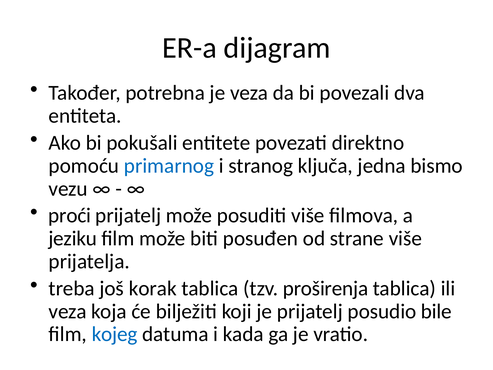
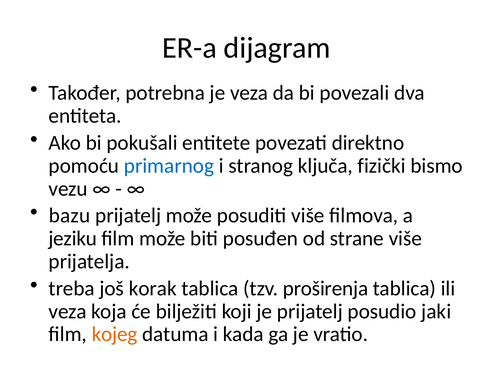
jedna: jedna -> fizički (382, 166)
proći: proći -> bazu (69, 215)
bile: bile -> jaki (436, 311)
kojeg colour: blue -> orange (115, 334)
